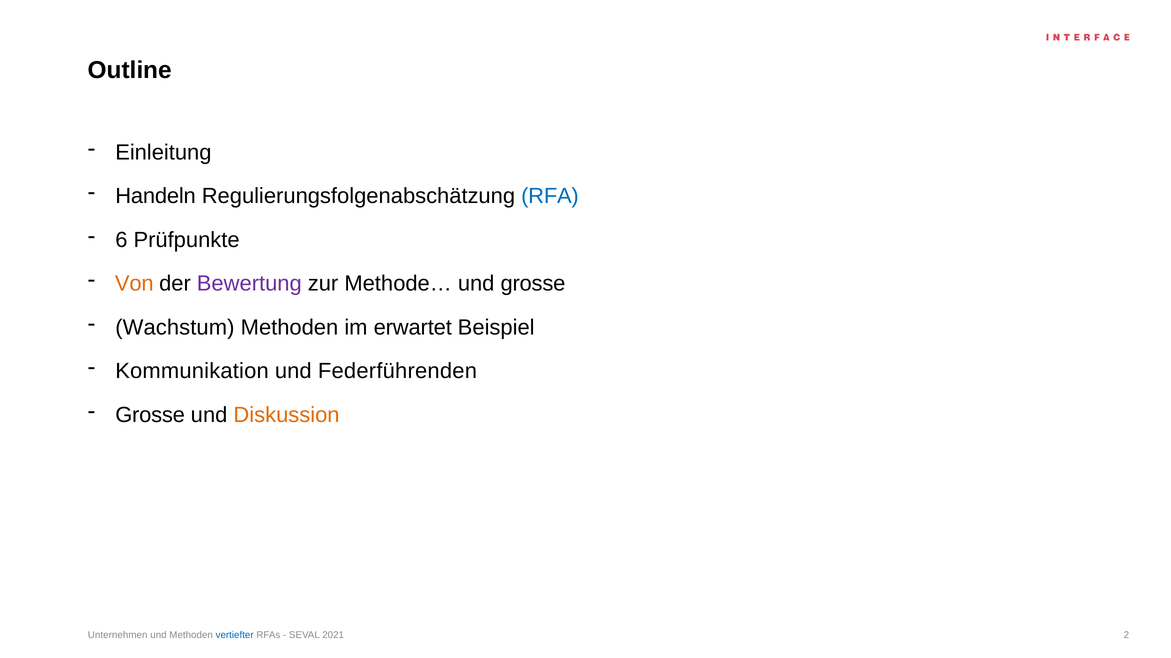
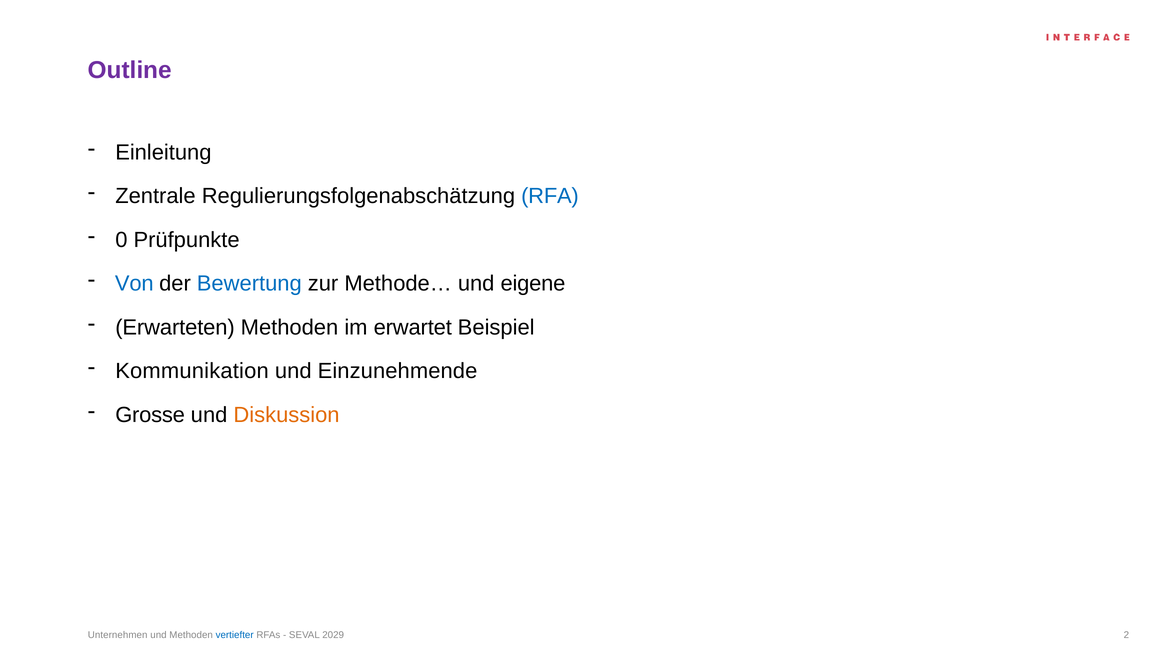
Outline colour: black -> purple (130, 70)
Handeln: Handeln -> Zentrale (155, 196)
6: 6 -> 0 (121, 240)
Von colour: orange -> blue (134, 284)
Bewertung colour: purple -> blue (249, 284)
und grosse: grosse -> eigene (533, 284)
Wachstum: Wachstum -> Erwarteten (175, 328)
Federführenden: Federführenden -> Einzunehmende (398, 372)
2021: 2021 -> 2029 (333, 636)
